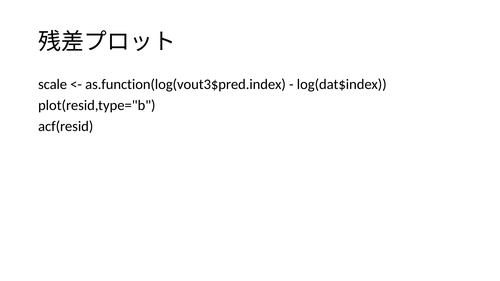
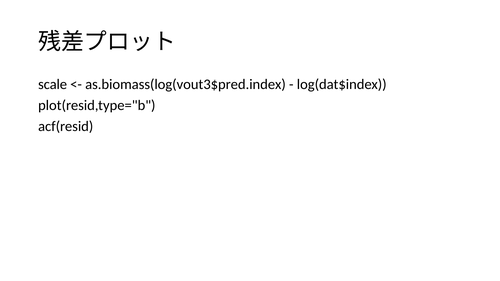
as.function(log(vout3$pred.index: as.function(log(vout3$pred.index -> as.biomass(log(vout3$pred.index (185, 85)
